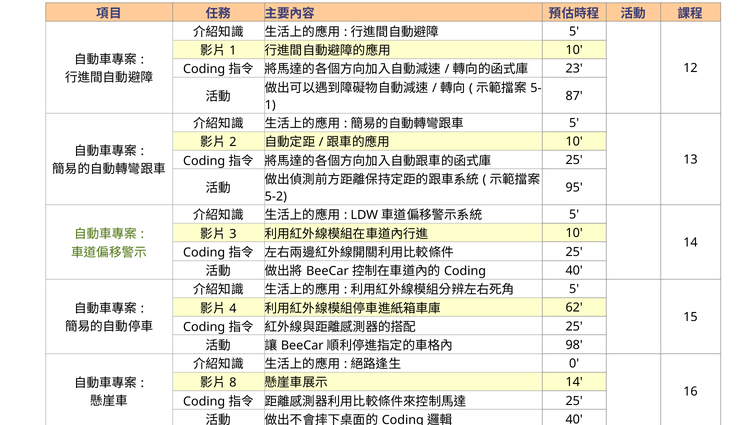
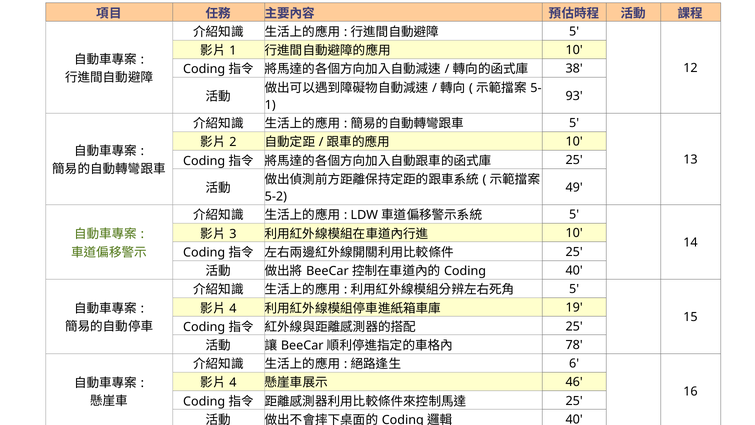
23: 23 -> 38 (574, 69)
87: 87 -> 93 (574, 96)
95: 95 -> 49 (574, 187)
62: 62 -> 19 (574, 308)
98: 98 -> 78 (574, 345)
0: 0 -> 6 (574, 363)
8: 8 -> 4 (233, 383)
14: 14 -> 46 (574, 382)
